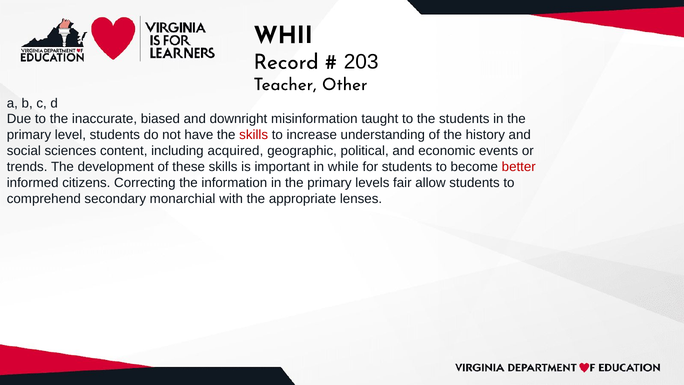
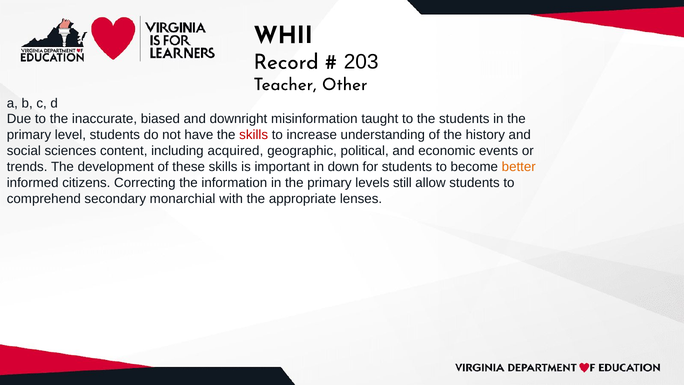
while: while -> down (343, 167)
better colour: red -> orange (519, 167)
fair: fair -> still (402, 183)
